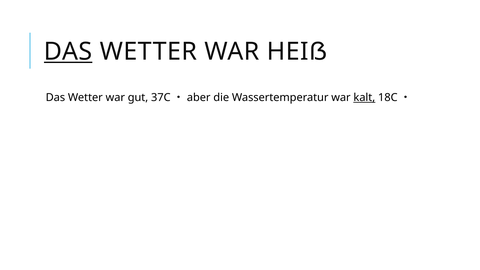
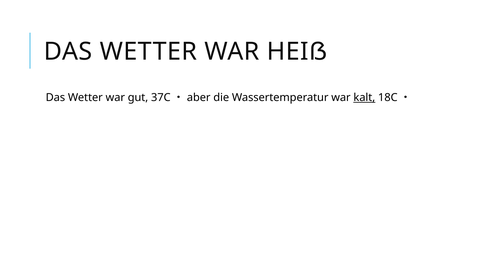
DAS underline: present -> none (68, 52)
